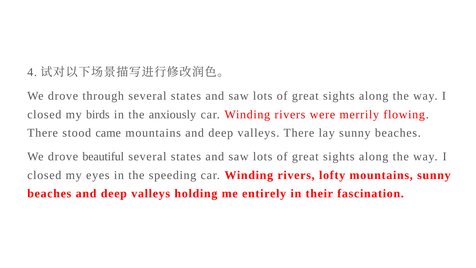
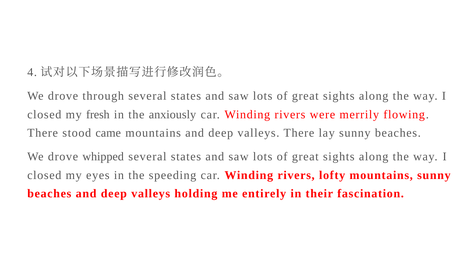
birds: birds -> fresh (98, 114)
beautiful: beautiful -> whipped (103, 156)
